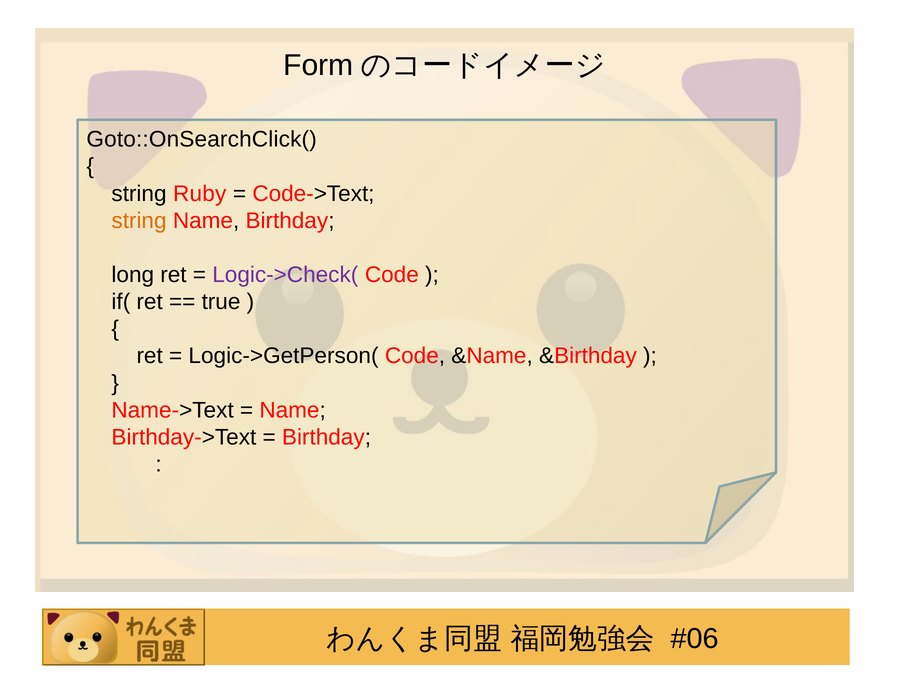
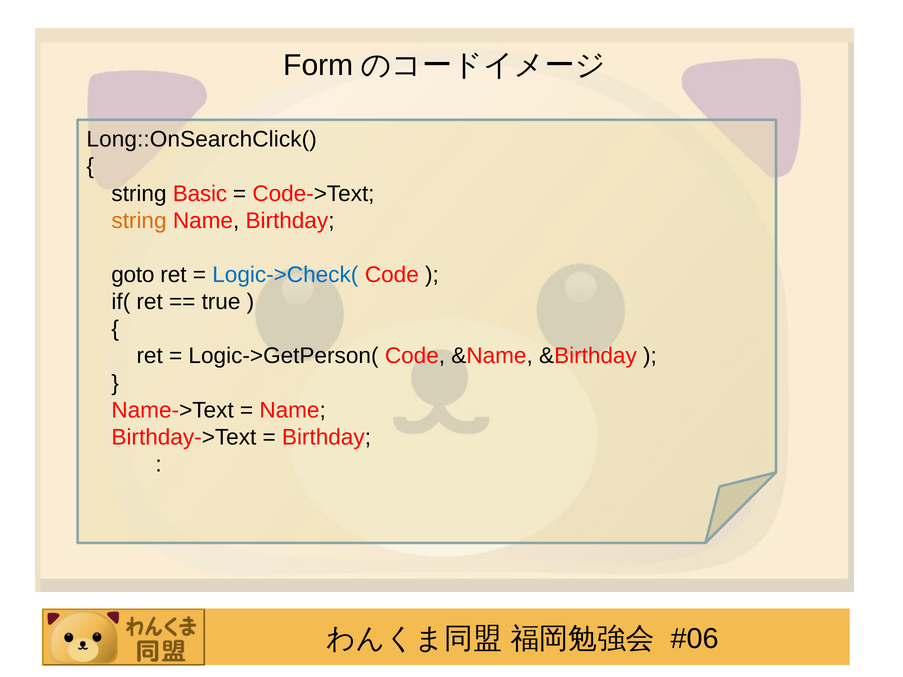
Goto::OnSearchClick(: Goto::OnSearchClick( -> Long::OnSearchClick( (202, 139)
Ruby: Ruby -> Basic (200, 194)
long: long -> goto (133, 275)
Logic->Check( colour: purple -> blue (285, 275)
